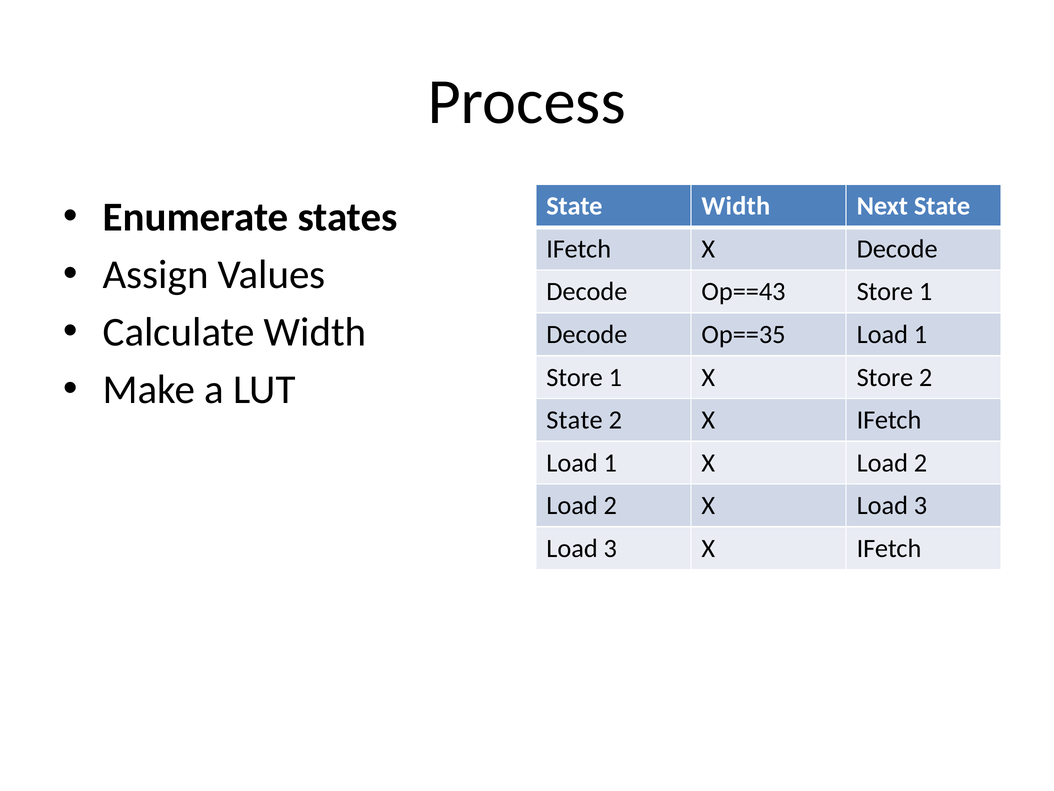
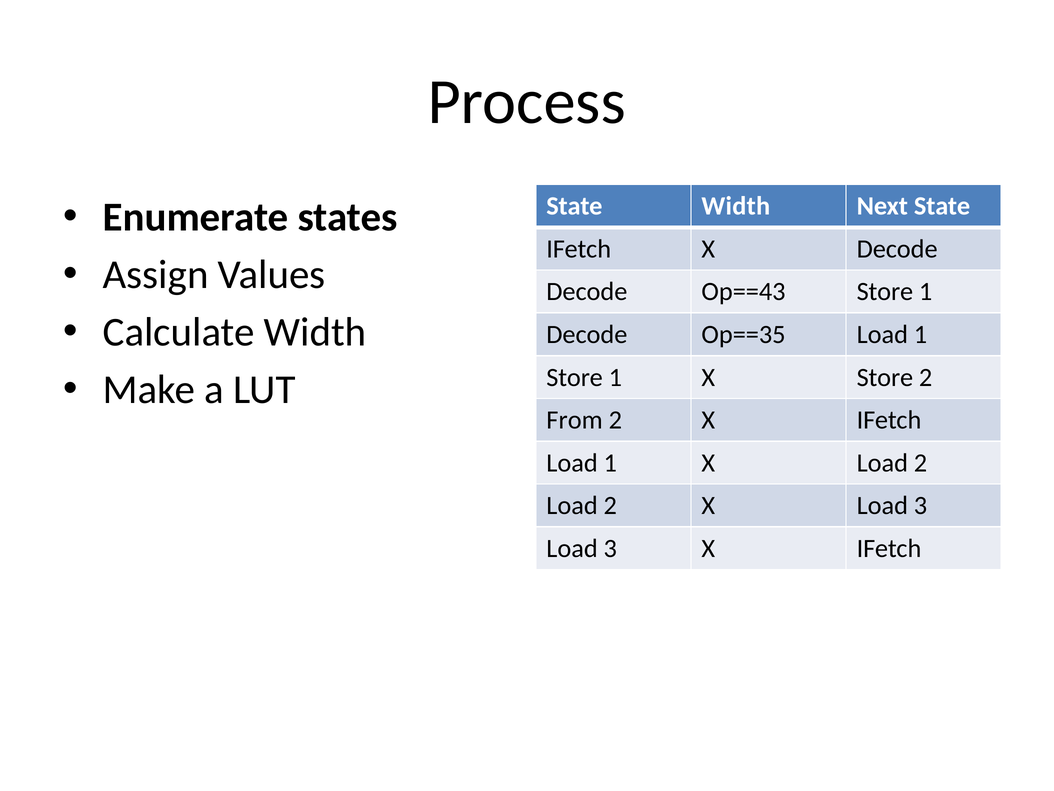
State: State -> From (575, 420)
